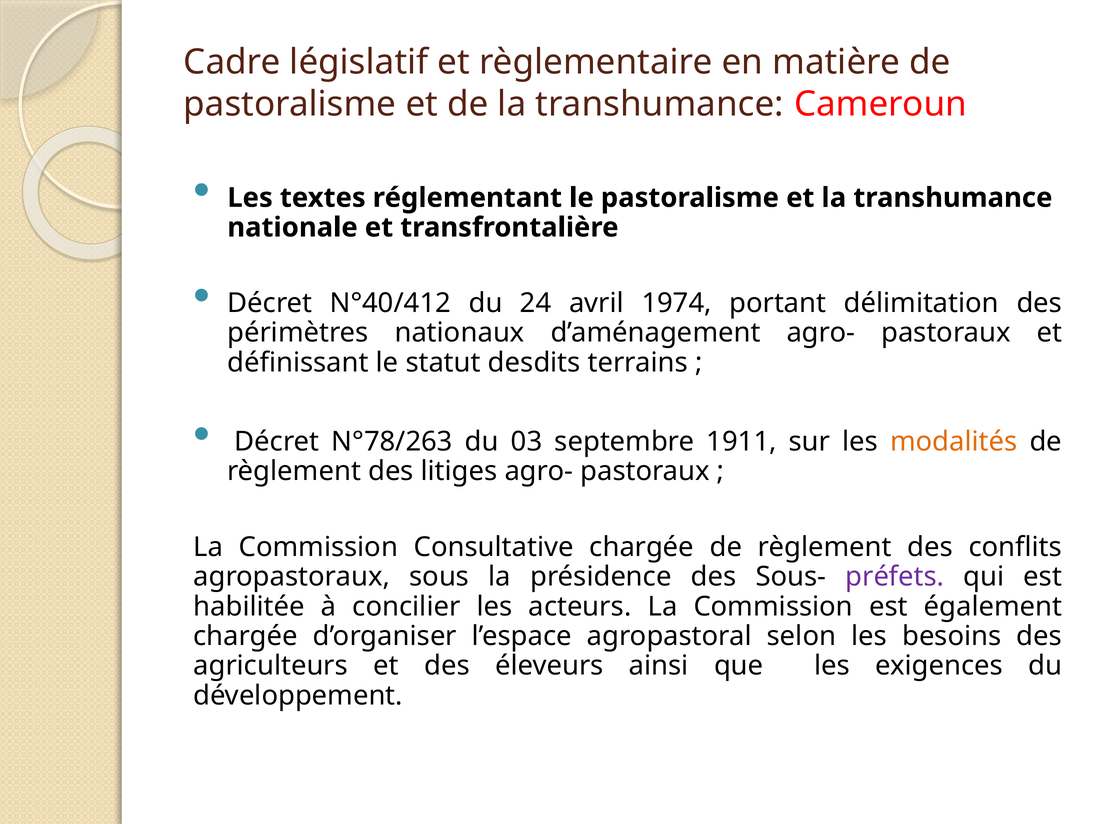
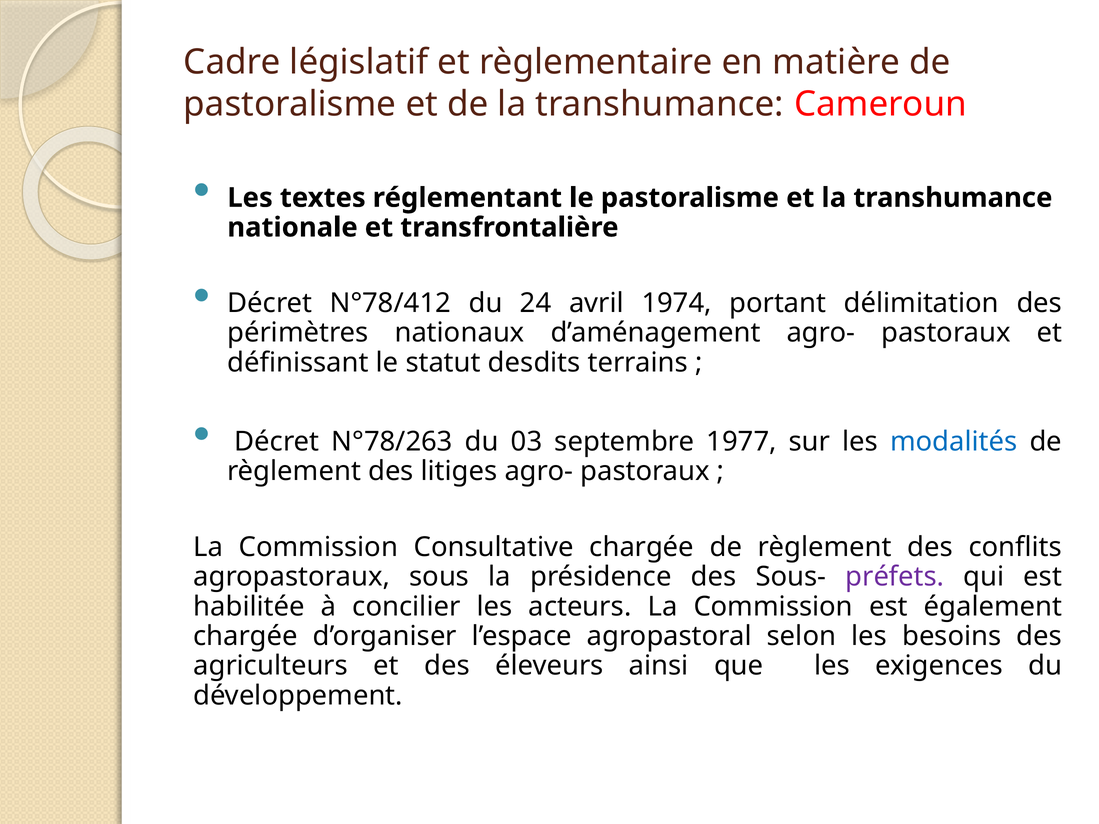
N°40/412: N°40/412 -> N°78/412 (390, 303)
1911: 1911 -> 1977 (742, 442)
modalités colour: orange -> blue (954, 442)
